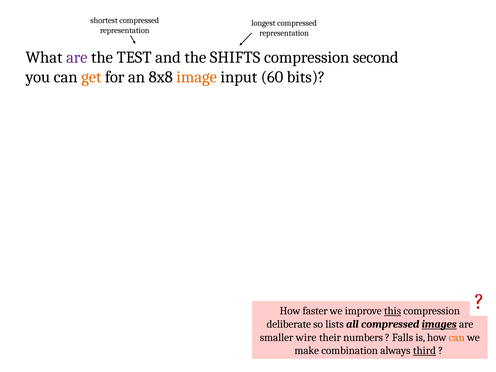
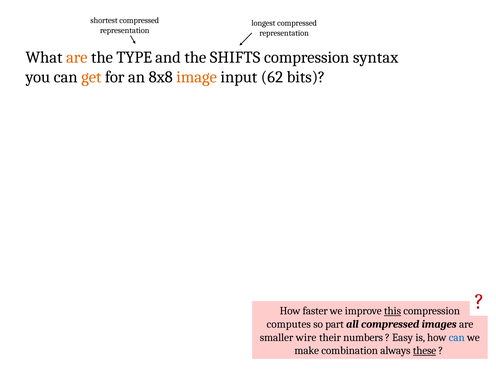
are colour: purple -> orange (77, 57)
TEST: TEST -> TYPE (134, 57)
second: second -> syntax (376, 57)
60: 60 -> 62 (272, 77)
deliberate: deliberate -> computes (289, 324)
lists: lists -> part (335, 324)
images underline: present -> none (439, 324)
Falls: Falls -> Easy (403, 337)
can colour: orange -> blue (457, 337)
third: third -> these (425, 351)
